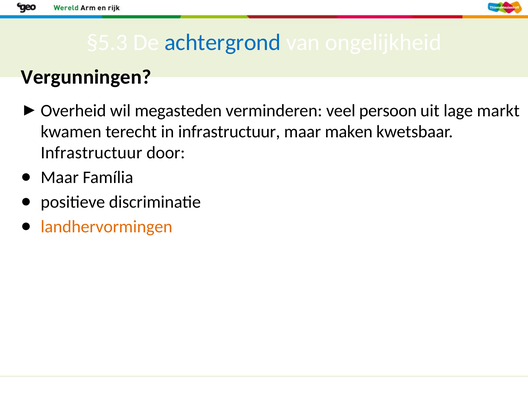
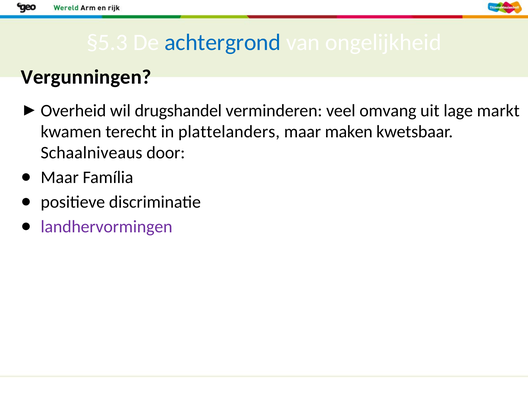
megasteden: megasteden -> drugshandel (178, 111)
persoon: persoon -> omvang (388, 111)
in infrastructuur: infrastructuur -> plattelanders (229, 132)
Infrastructuur: Infrastructuur -> Schaalniveaus (91, 153)
landhervormingen colour: orange -> purple (107, 227)
